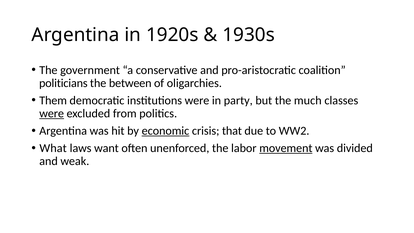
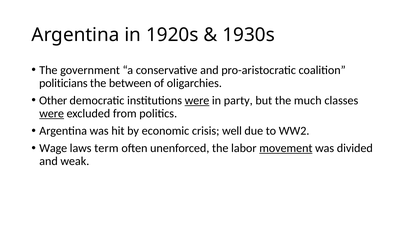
Them: Them -> Other (53, 100)
were underline: none -> present (197, 100)
economic underline: present -> none (165, 131)
that: that -> well (232, 131)
What: What -> Wage (53, 148)
want: want -> term (106, 148)
